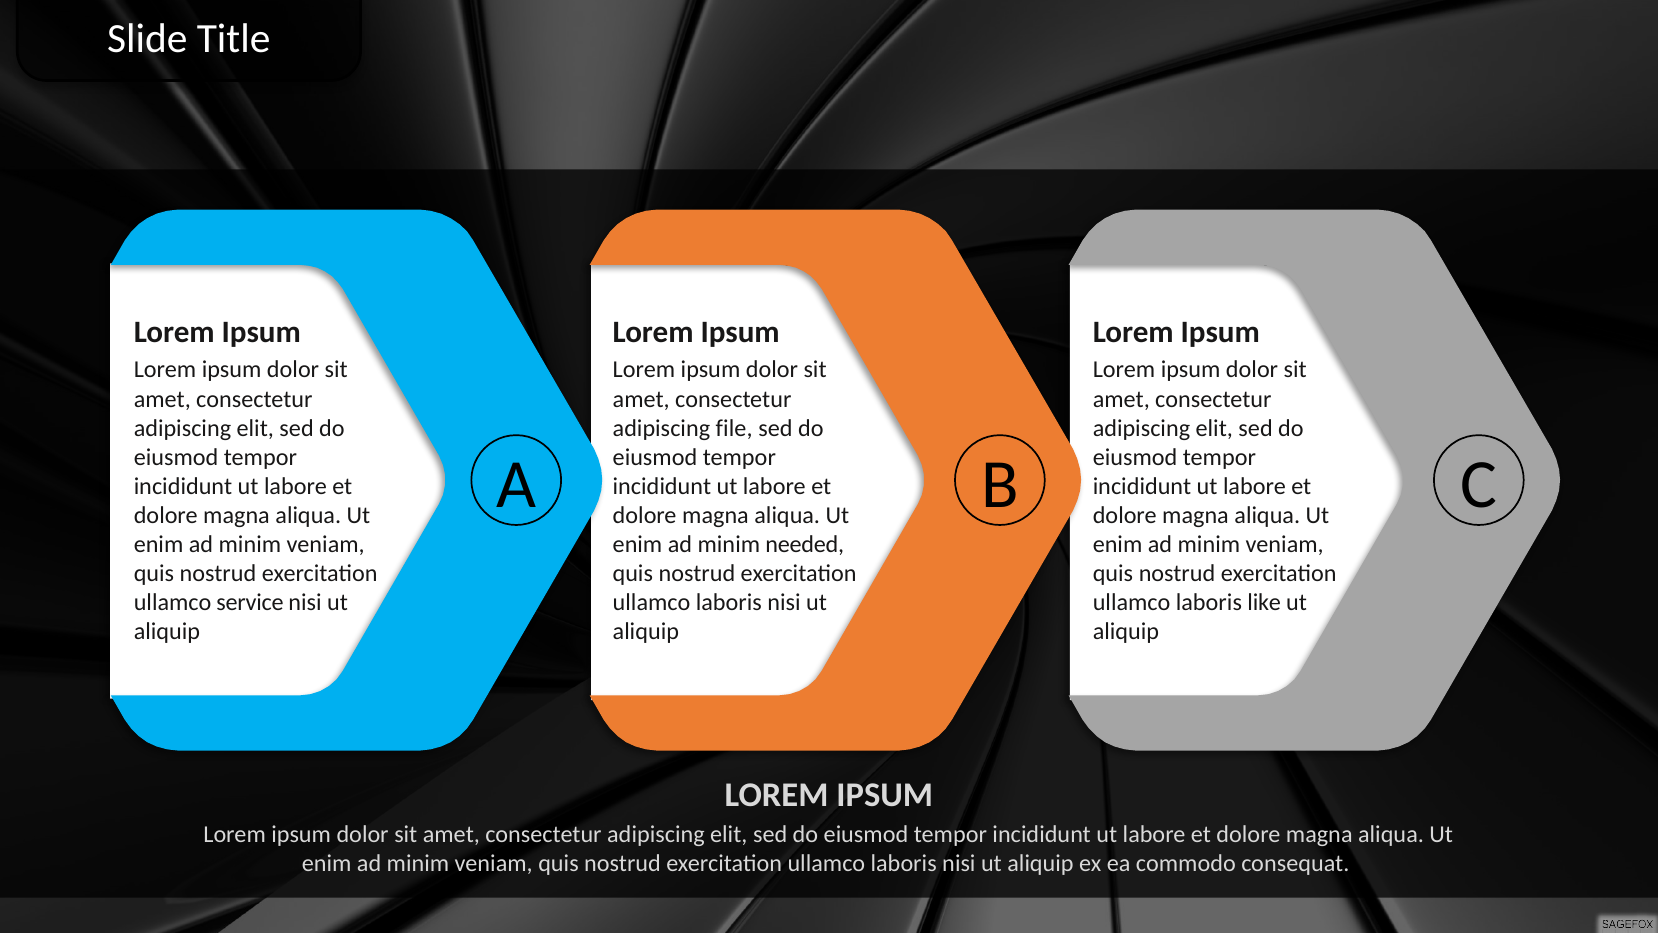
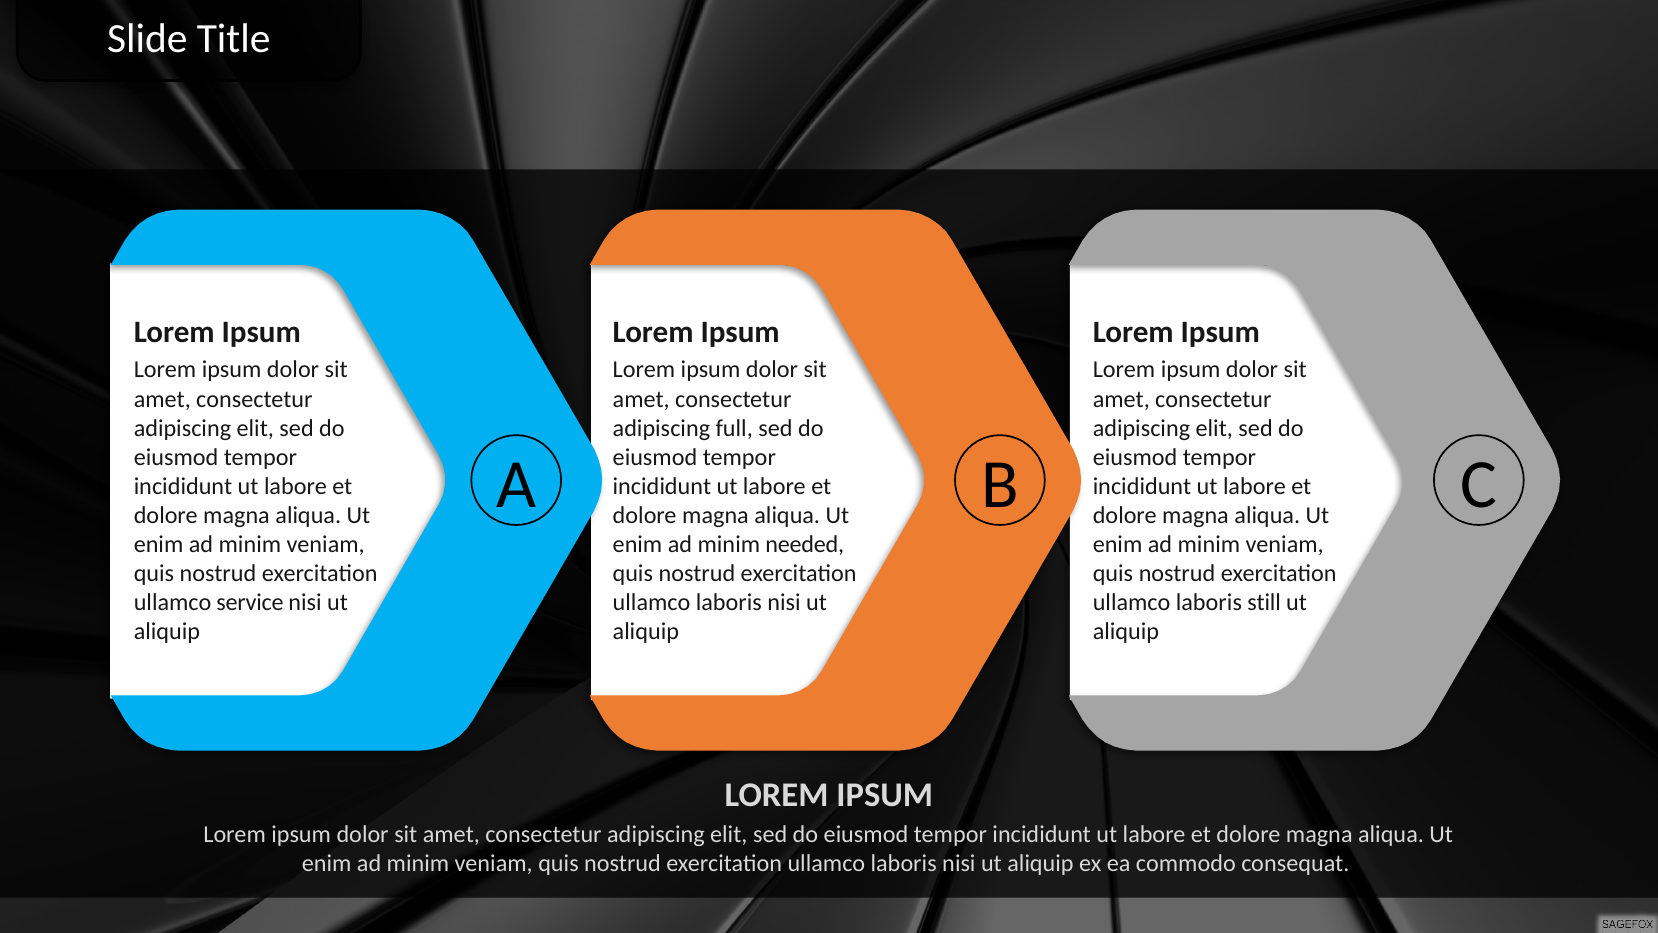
file: file -> full (734, 428)
like: like -> still (1264, 602)
